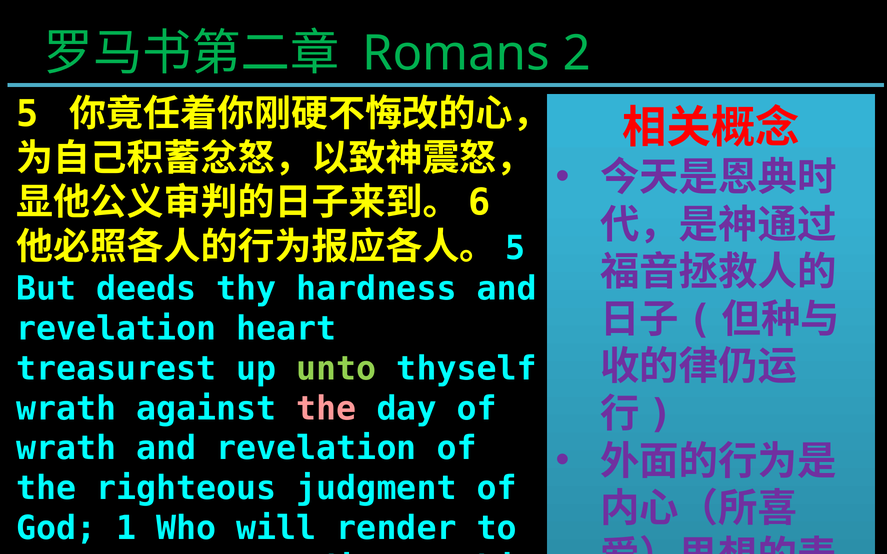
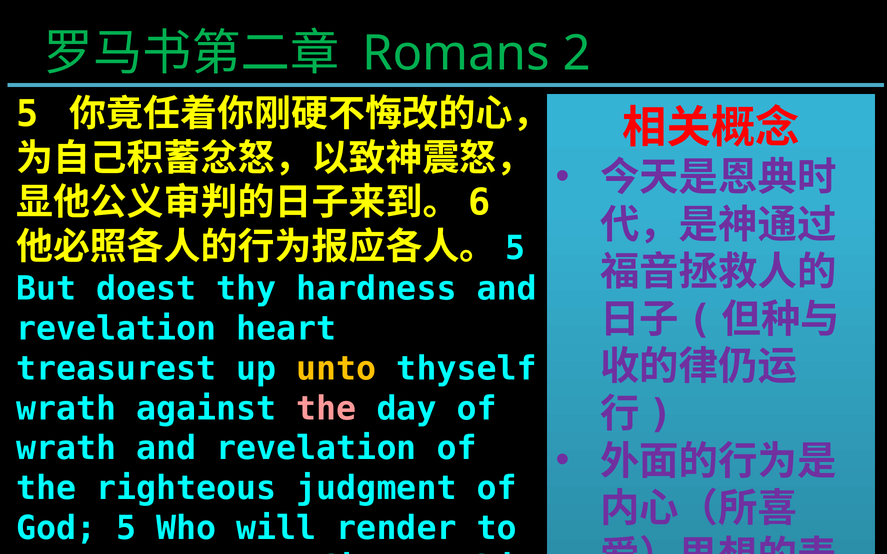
But deeds: deeds -> doest (146, 289)
unto colour: light green -> yellow (336, 369)
God 1: 1 -> 5 (126, 529)
